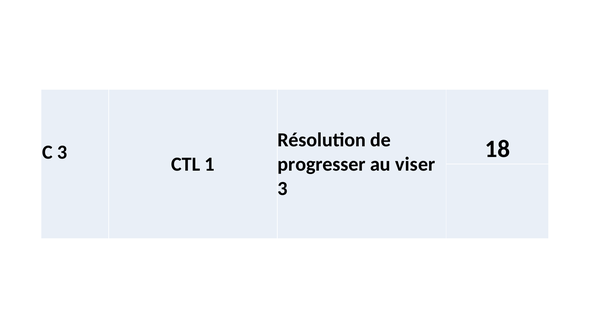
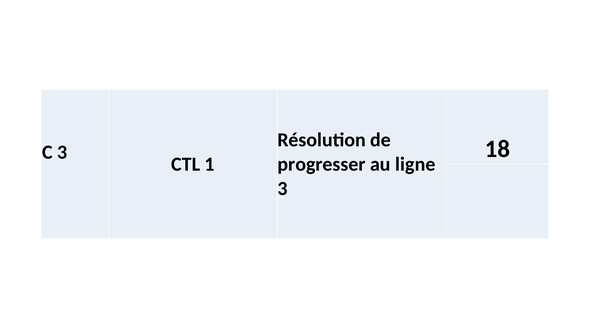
viser: viser -> ligne (415, 164)
